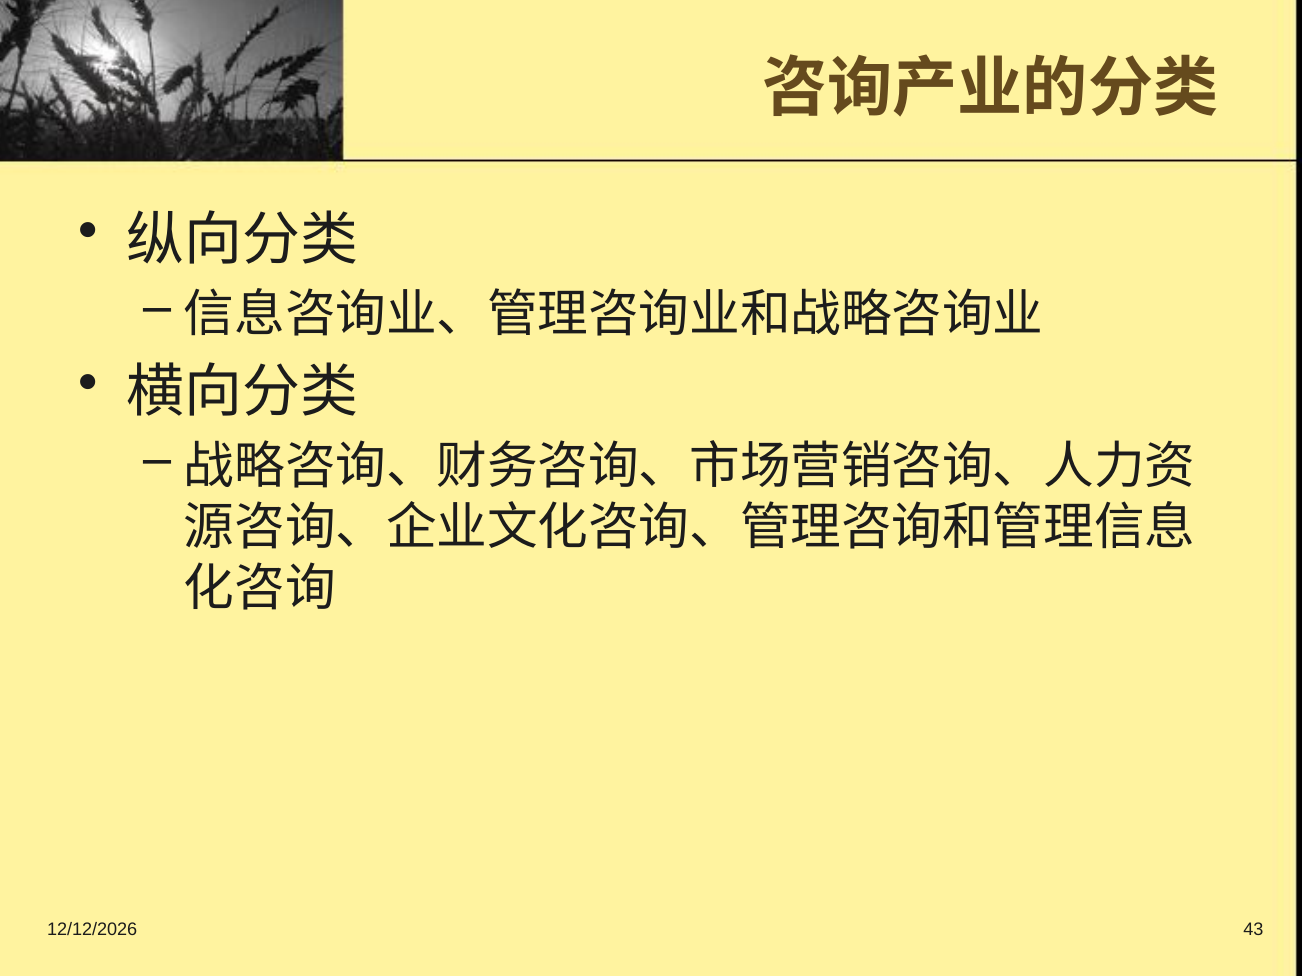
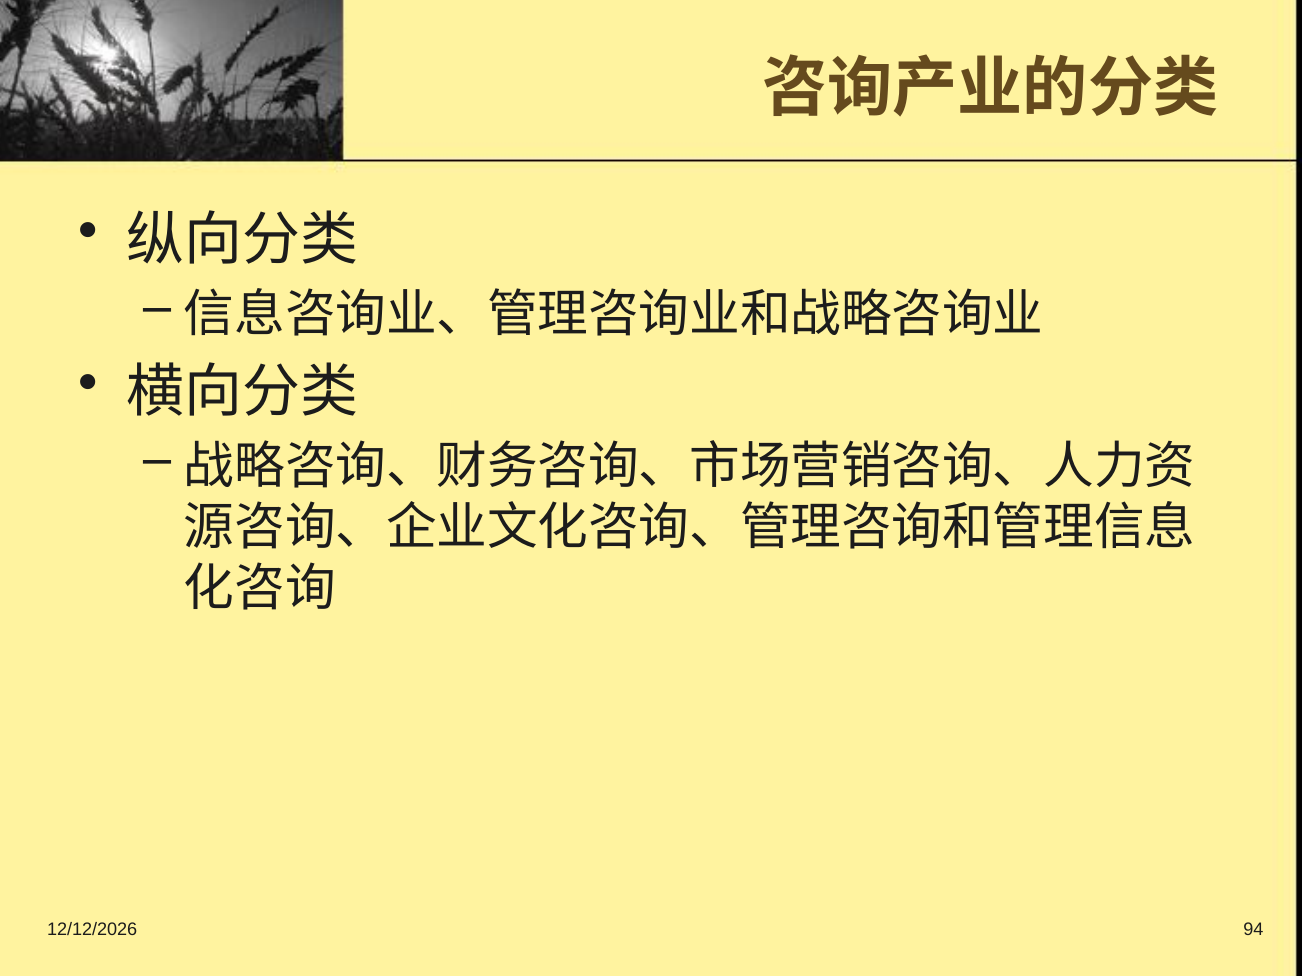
43: 43 -> 94 (1253, 930)
